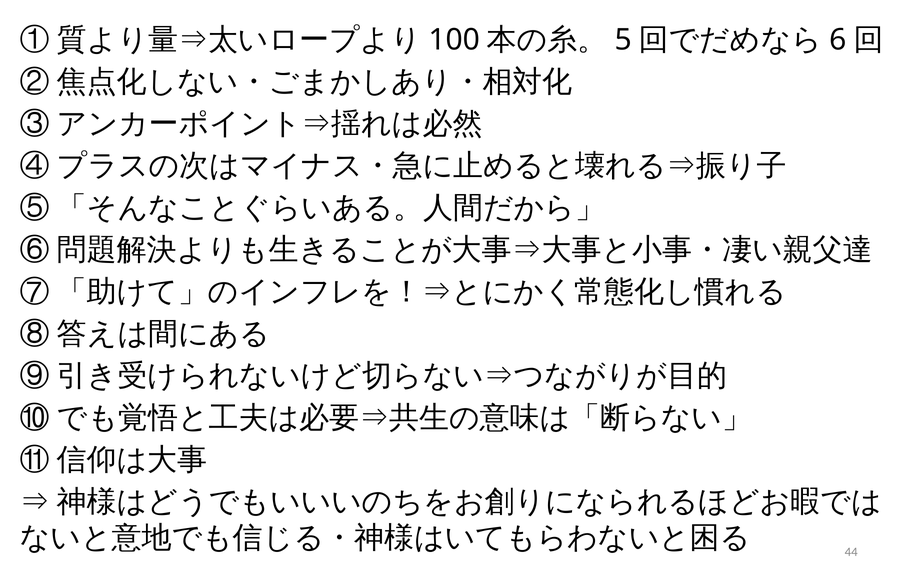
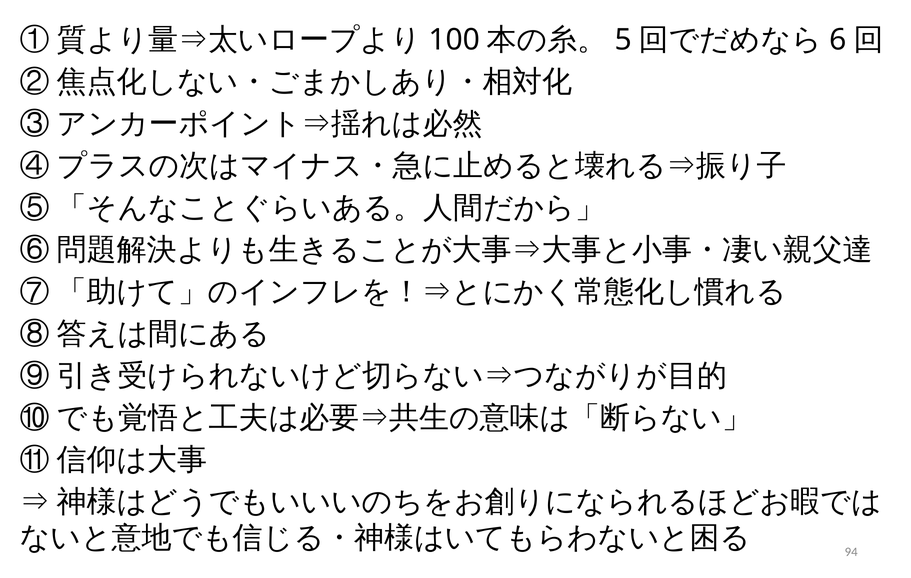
44: 44 -> 94 (851, 552)
